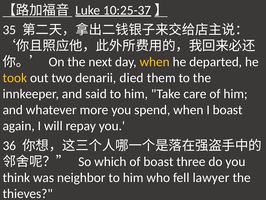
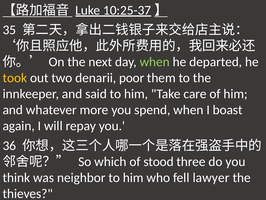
when colour: yellow -> light green (155, 62)
died: died -> poor (132, 78)
of boast: boast -> stood (159, 161)
